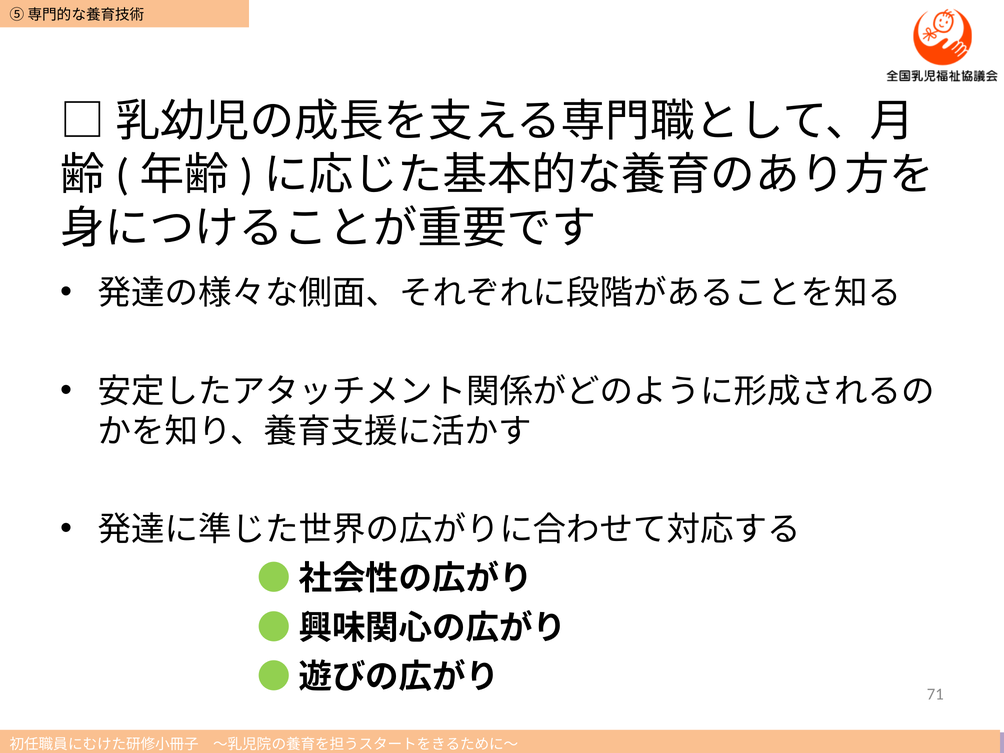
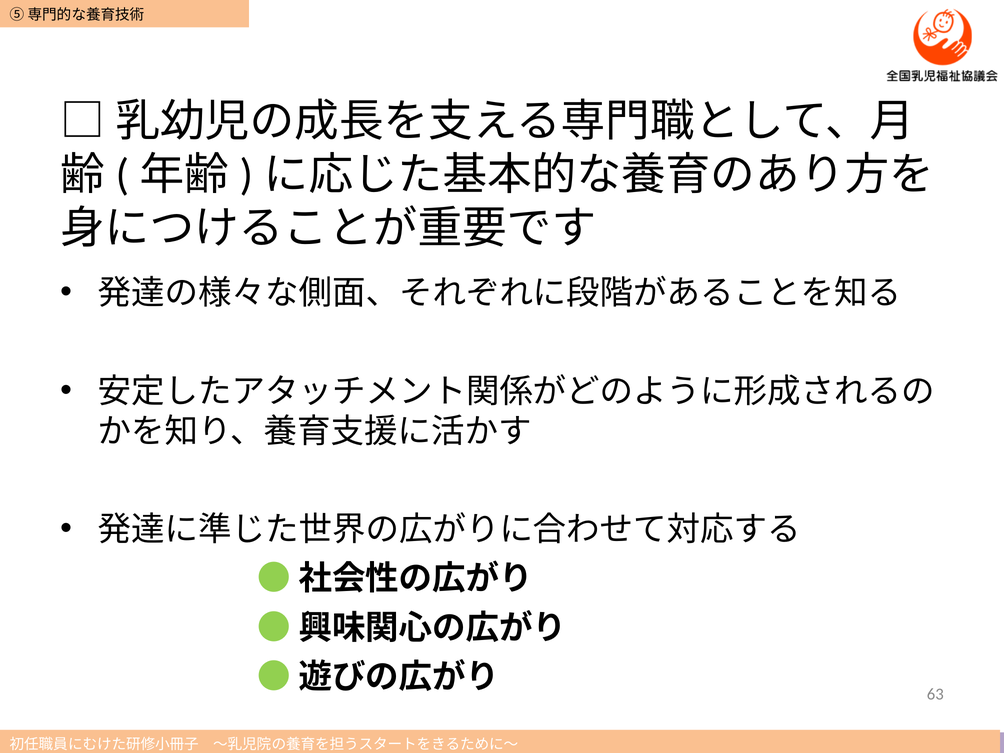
71: 71 -> 63 (935, 694)
